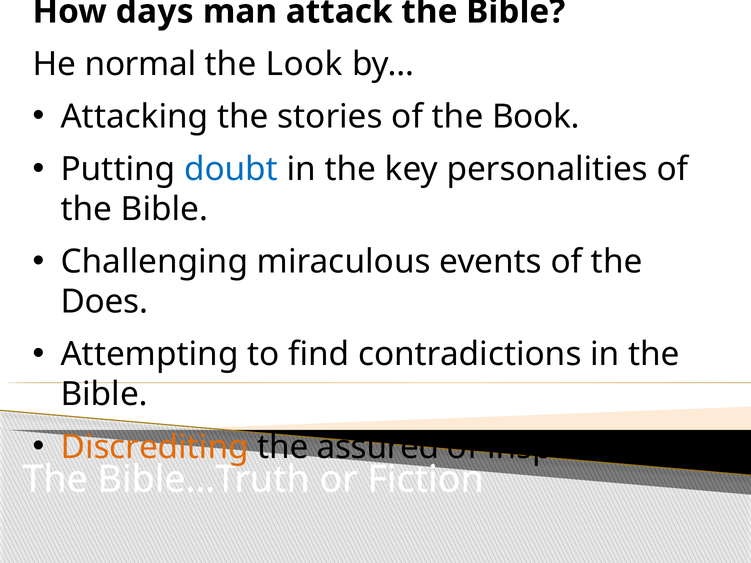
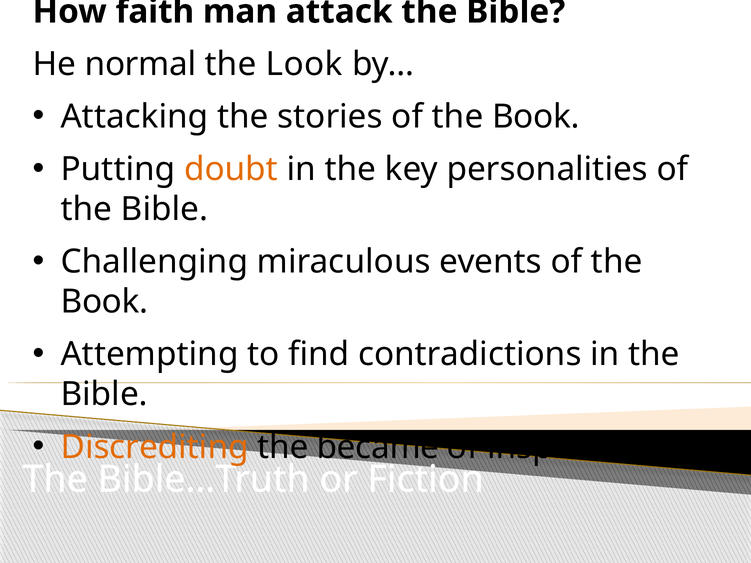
days: days -> faith (155, 12)
doubt colour: blue -> orange (231, 169)
Does: Does -> Book (104, 302)
assured: assured -> became (378, 447)
